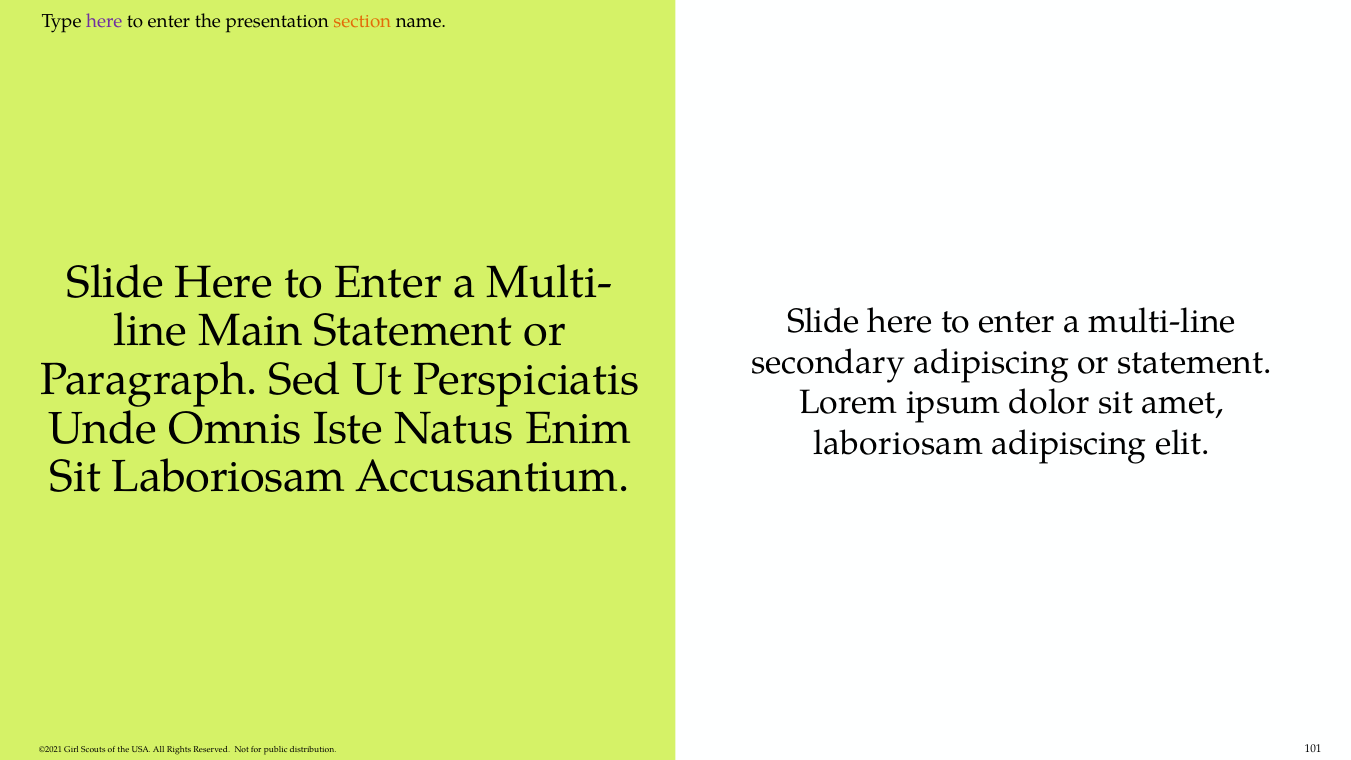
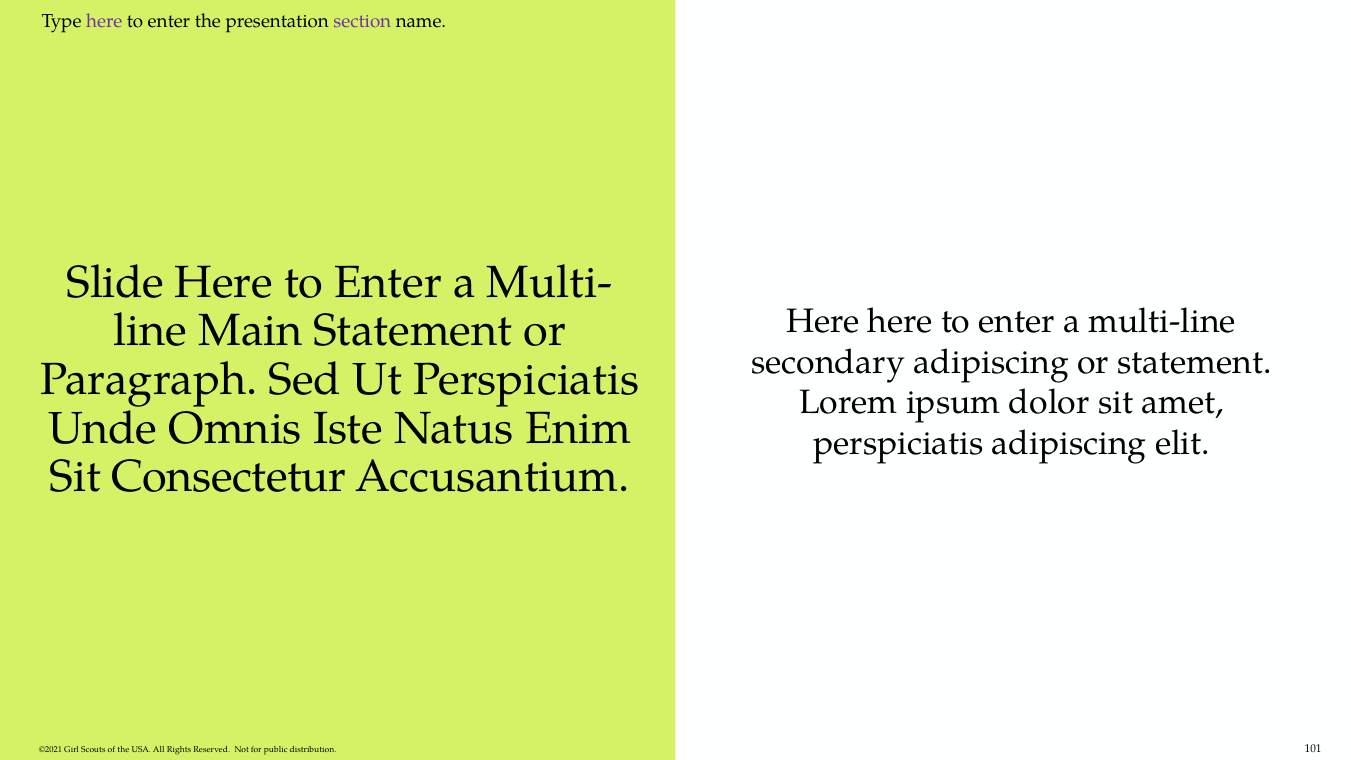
section colour: orange -> purple (362, 21)
Slide: Slide -> Here (823, 321)
laboriosam: laboriosam -> perspiciatis (898, 443)
Sit Laboriosam: Laboriosam -> Consectetur (229, 477)
